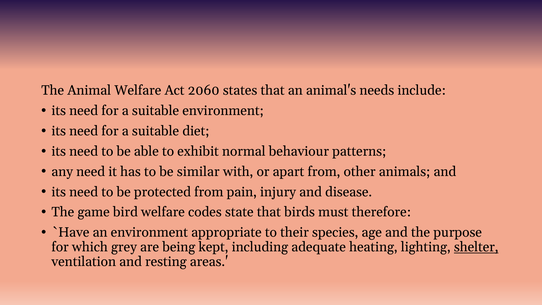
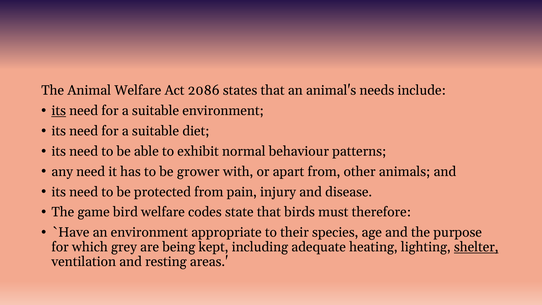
2060: 2060 -> 2086 (204, 90)
its underline: none -> present (59, 111)
similar: similar -> grower (198, 172)
